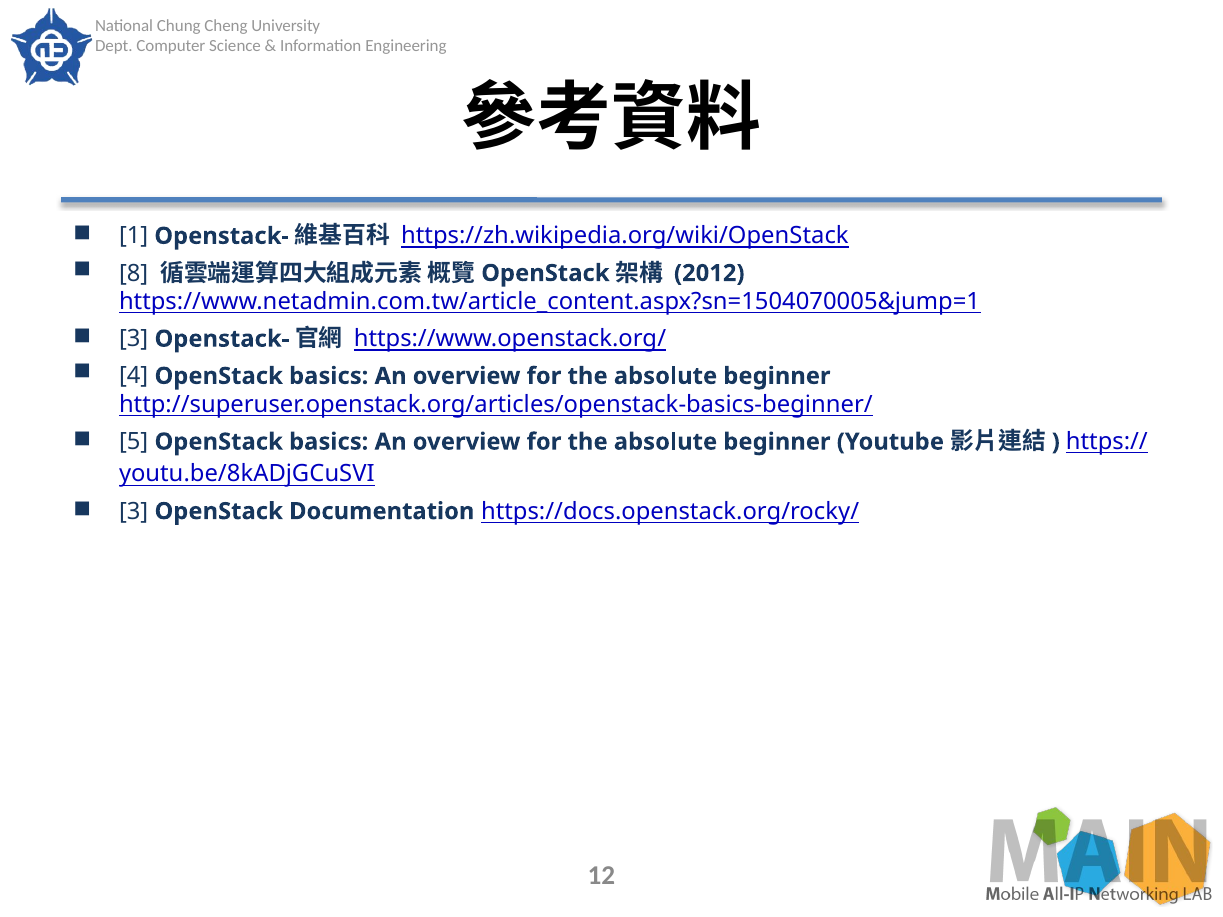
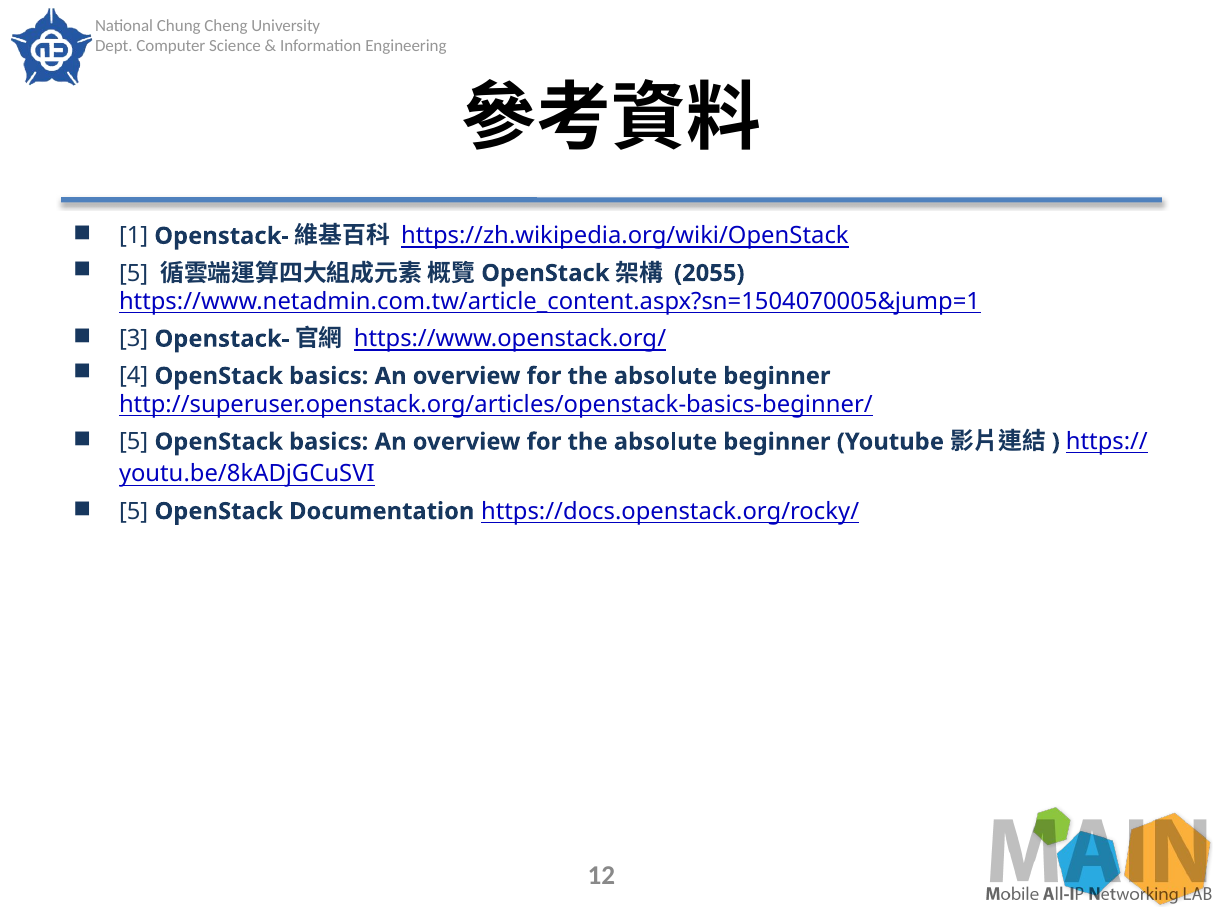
8: 8 -> 5 (134, 273)
2012: 2012 -> 2055 (709, 273)
3: 3 -> 5 (134, 511)
